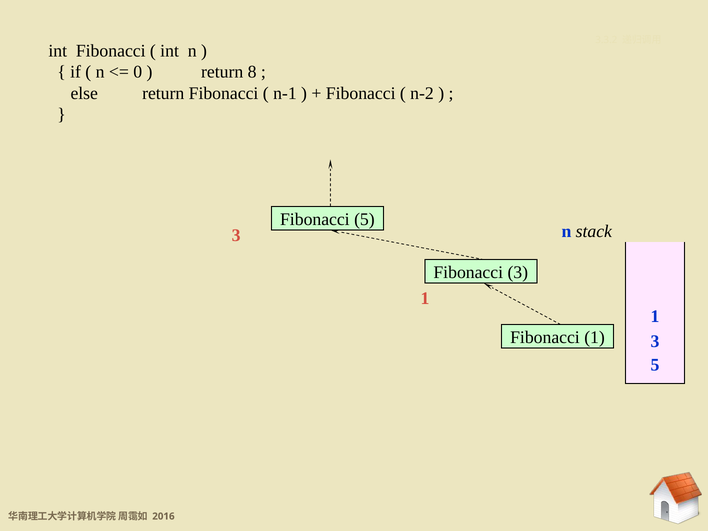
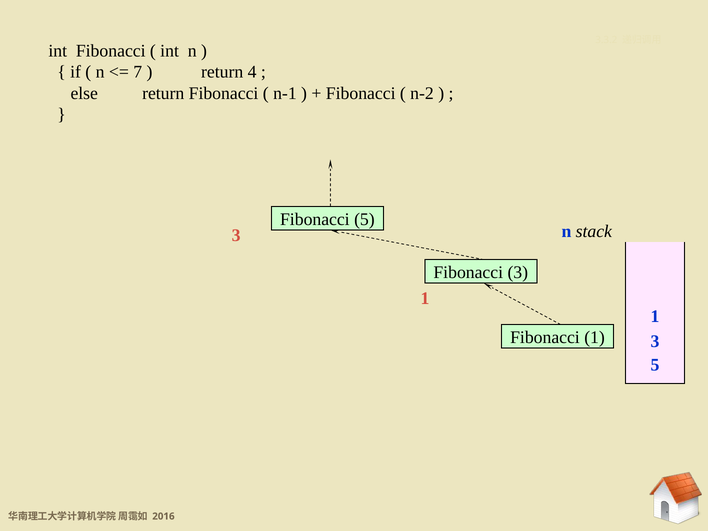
0: 0 -> 7 (138, 72)
8: 8 -> 4 (252, 72)
